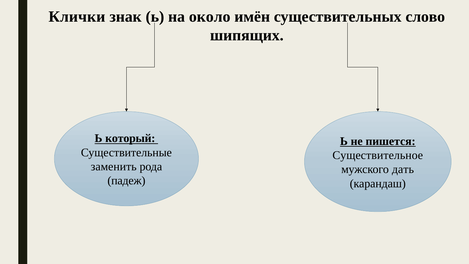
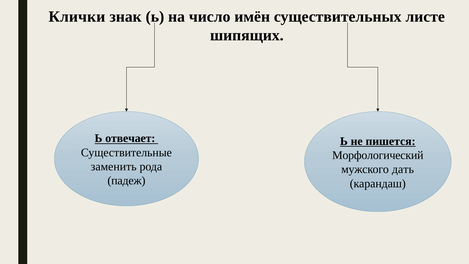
около: около -> число (210, 17)
слово: слово -> листе (425, 17)
который: который -> отвечает (130, 138)
Существительное: Существительное -> Морфологический (378, 155)
